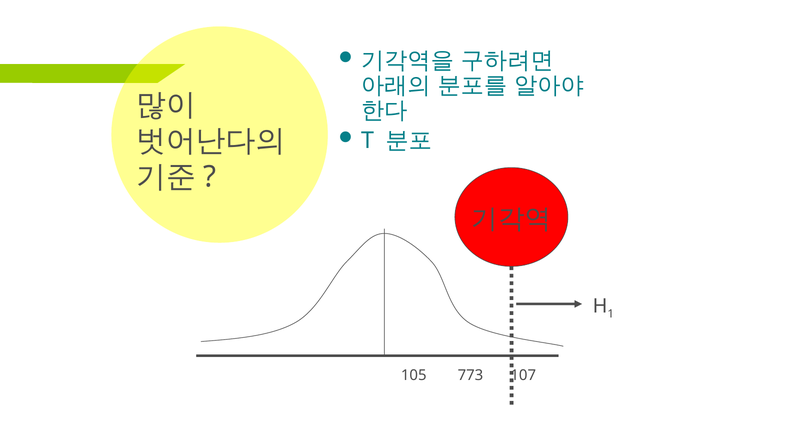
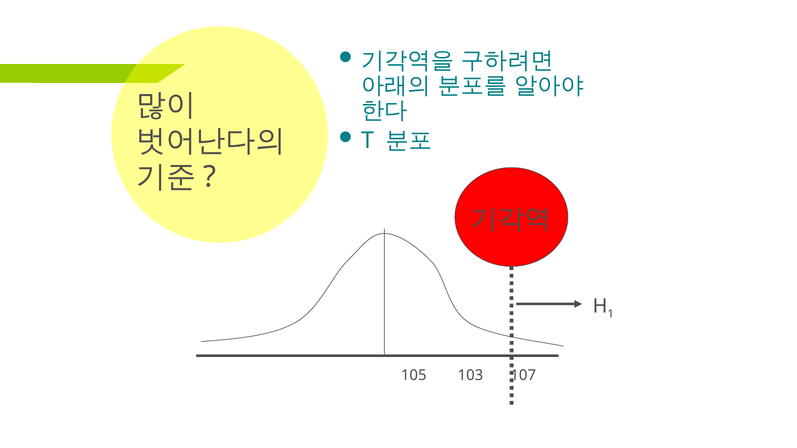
773: 773 -> 103 (470, 376)
